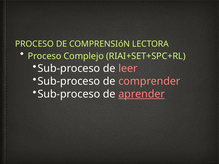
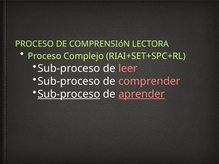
Sub-proceso underline: none -> present (69, 94)
